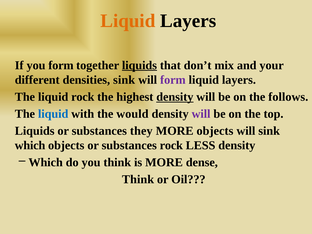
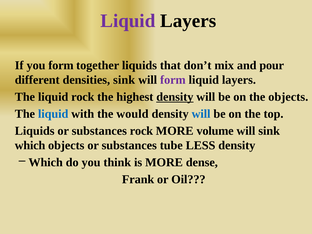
Liquid colour: orange -> purple (128, 21)
liquids underline: present -> none (139, 65)
your: your -> pour (272, 65)
the follows: follows -> objects (288, 97)
will colour: purple -> blue (201, 114)
substances they: they -> rock (141, 131)
MORE objects: objects -> volume (215, 131)
substances rock: rock -> tube (171, 145)
Think: Think -> Frank (138, 179)
